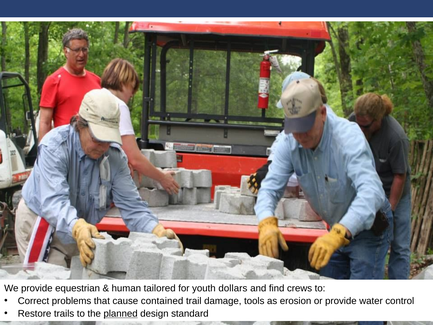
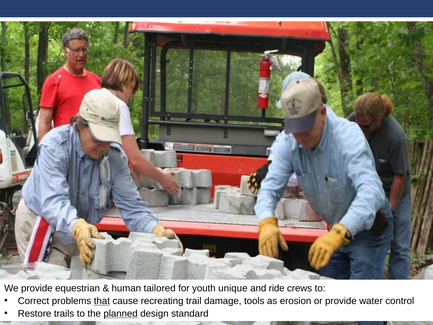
dollars: dollars -> unique (233, 288)
find: find -> ride (277, 288)
that underline: none -> present (102, 301)
contained: contained -> recreating (162, 301)
